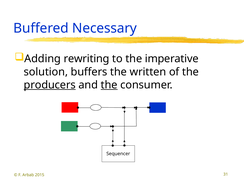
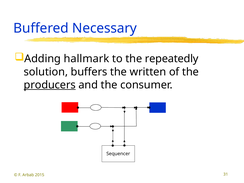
rewriting: rewriting -> hallmark (86, 59)
imperative: imperative -> repeatedly (172, 59)
the underline: present -> none (109, 85)
